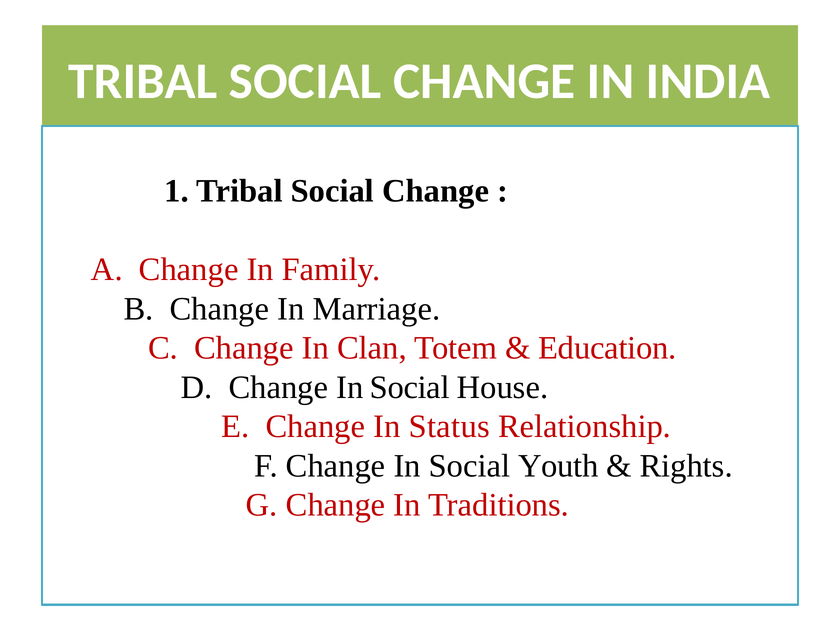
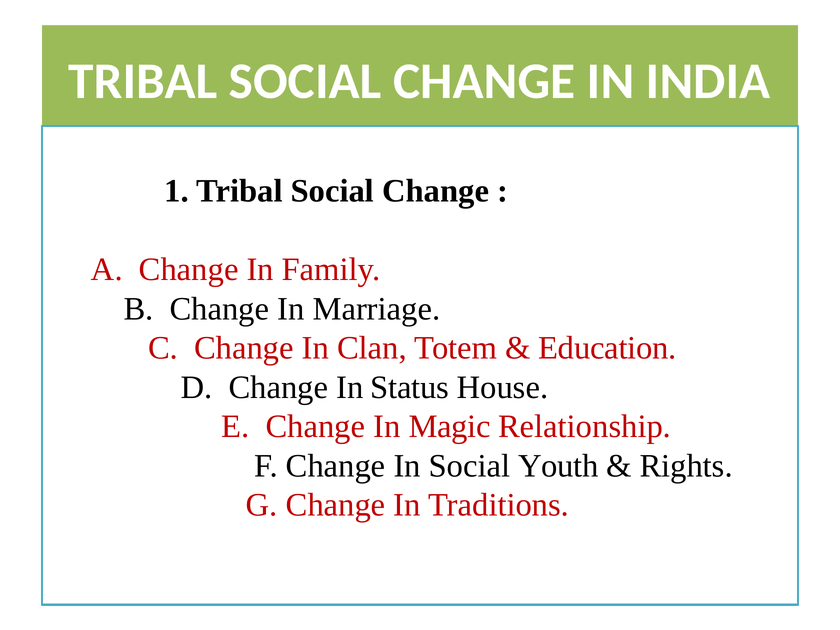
D Change In Social: Social -> Status (410, 387)
Status: Status -> Magic (450, 427)
